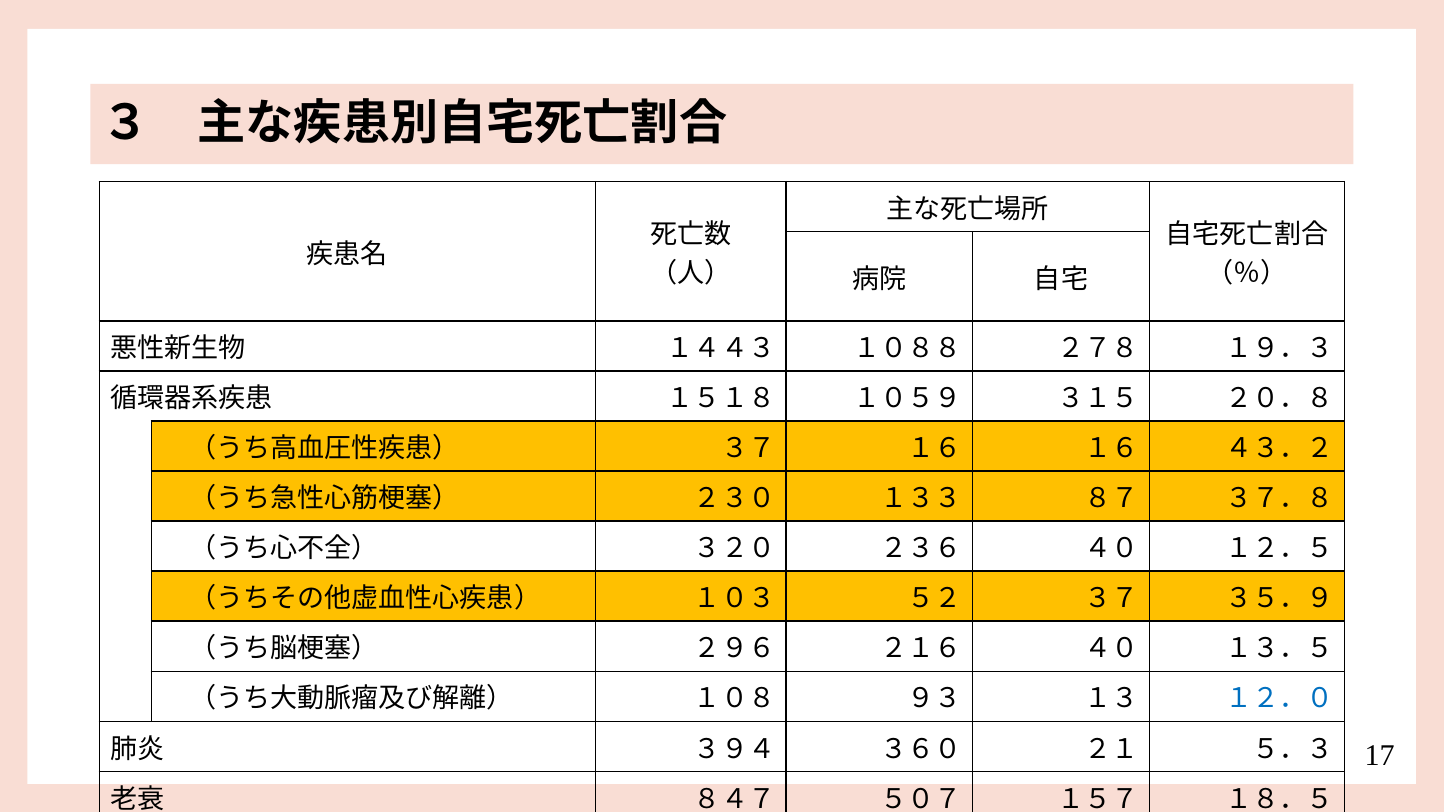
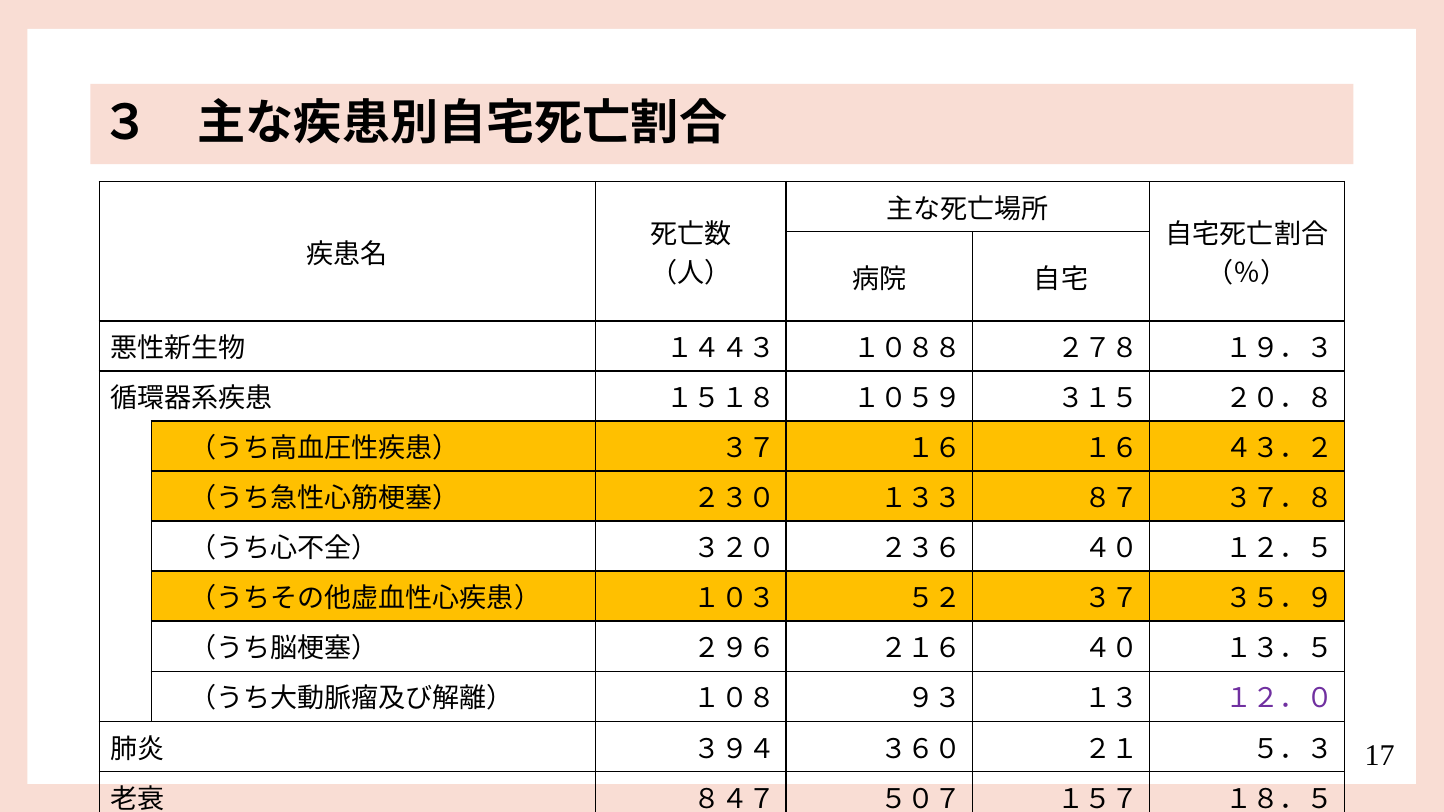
１２．０ colour: blue -> purple (1280, 699)
